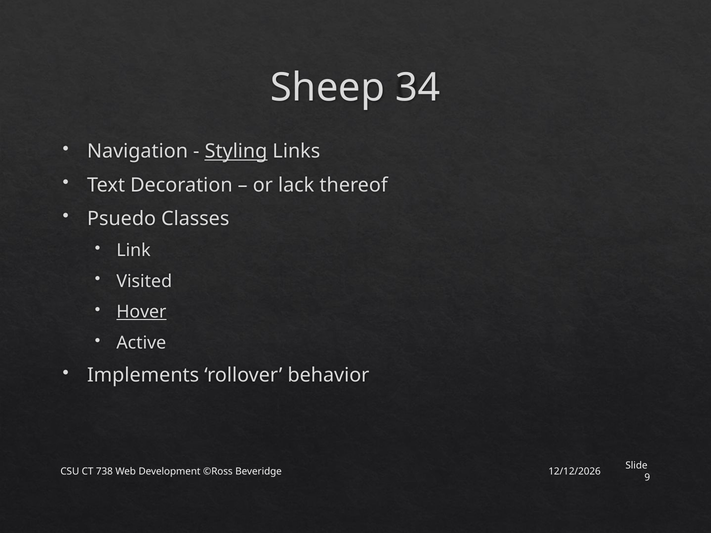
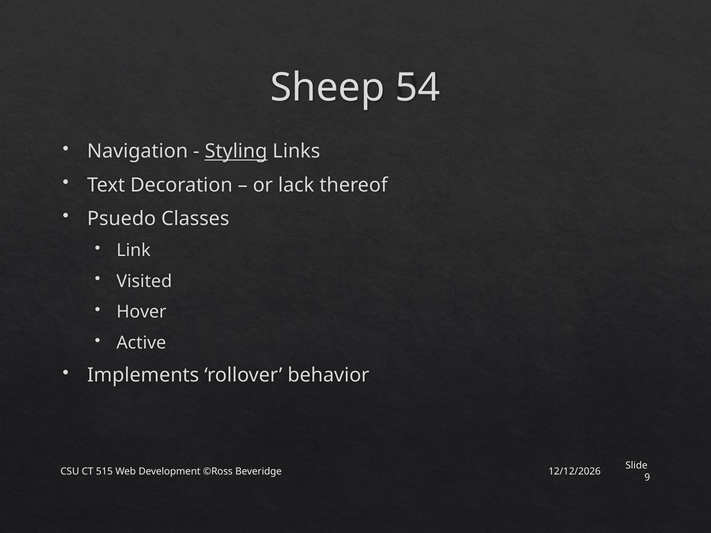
34: 34 -> 54 (418, 88)
Hover underline: present -> none (141, 312)
738: 738 -> 515 (104, 472)
